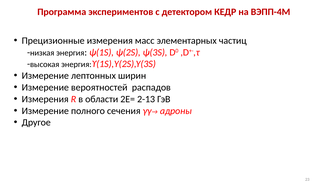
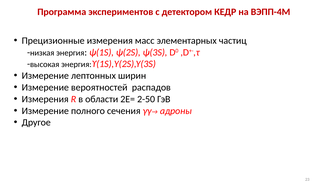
2-13: 2-13 -> 2-50 (146, 99)
